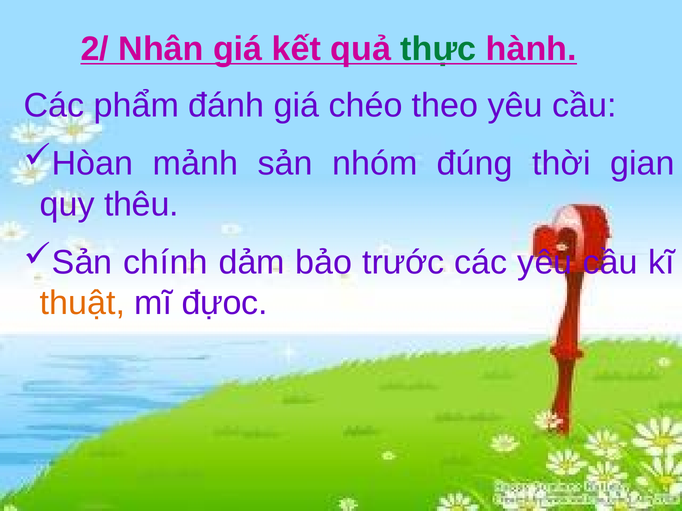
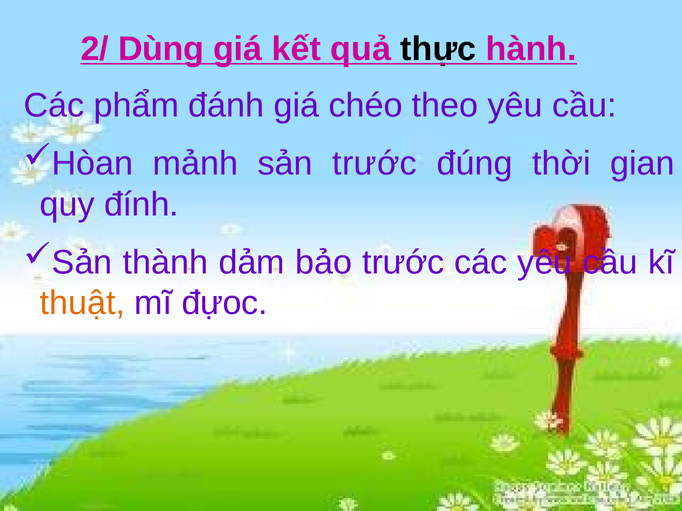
Nhân: Nhân -> Dùng (161, 49)
thực colour: green -> black (438, 49)
sản nhóm: nhóm -> trước (375, 164)
thêu: thêu -> đính (141, 205)
chính: chính -> thành (166, 263)
